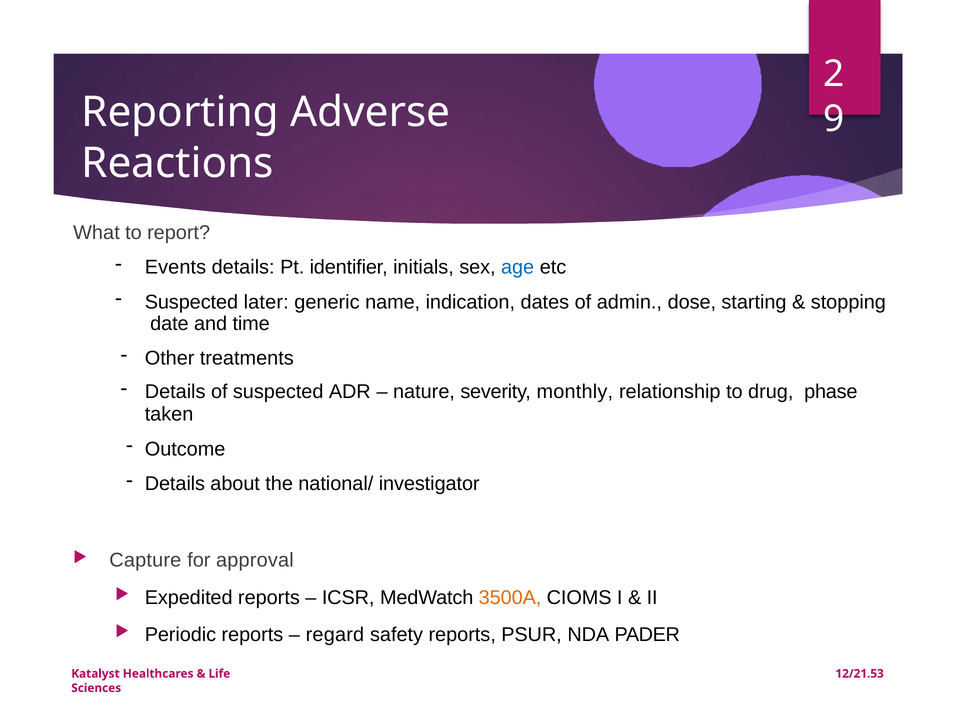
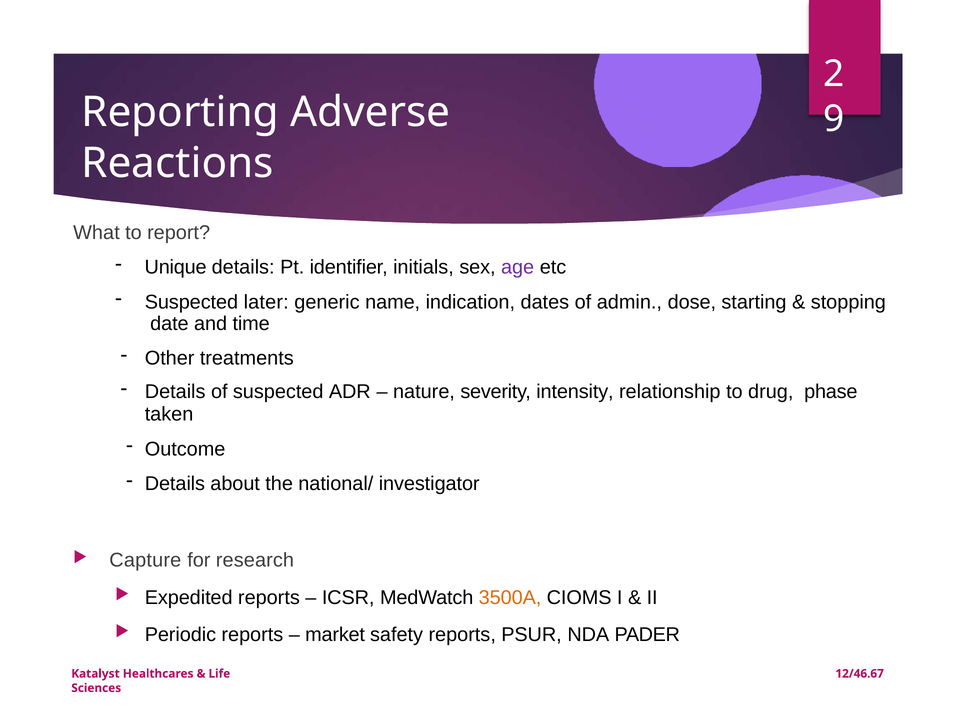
Events: Events -> Unique (176, 267)
age colour: blue -> purple (518, 267)
monthly: monthly -> intensity (575, 392)
approval: approval -> research (255, 560)
regard: regard -> market (335, 635)
12/21.53: 12/21.53 -> 12/46.67 (860, 674)
